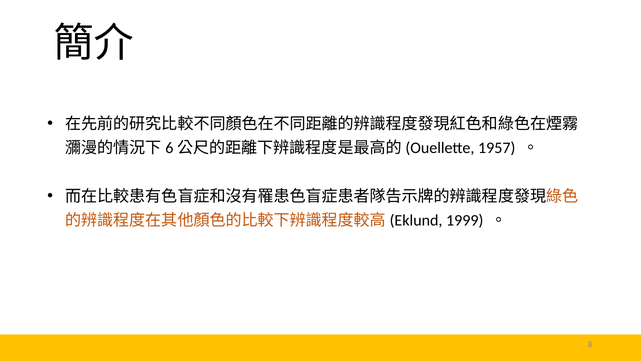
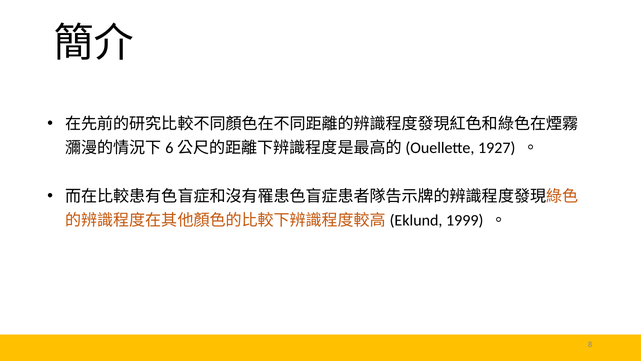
1957: 1957 -> 1927 (497, 148)
